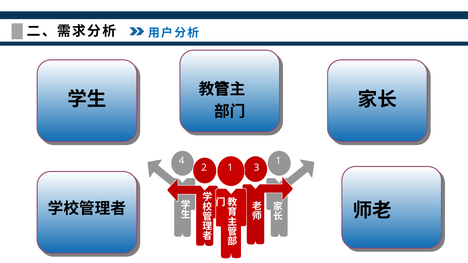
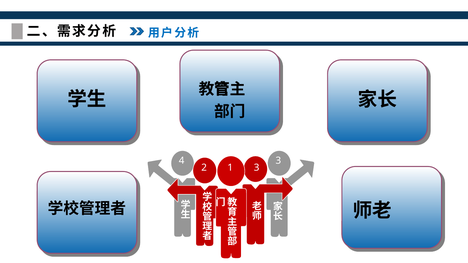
4 1: 1 -> 3 (278, 161)
